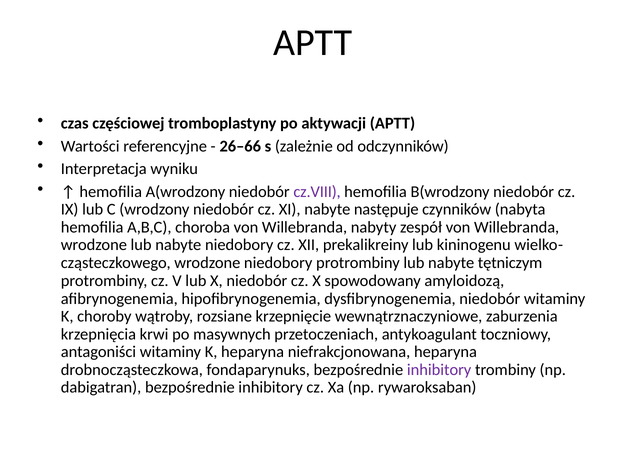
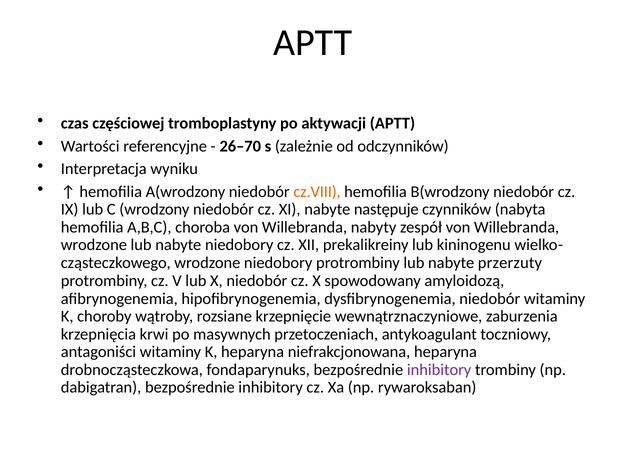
26–66: 26–66 -> 26–70 (240, 146)
cz.VIII colour: purple -> orange (317, 192)
tętniczym: tętniczym -> przerzuty (510, 263)
